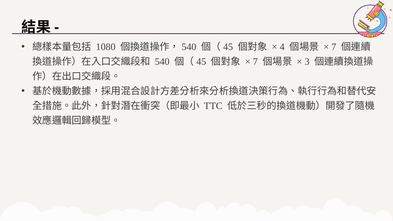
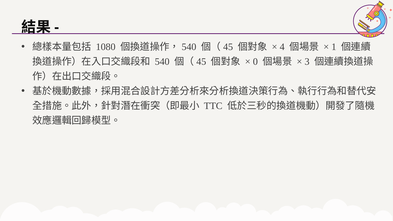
7: 7 -> 1 (334, 47)
7: 7 -> 0 (255, 62)
